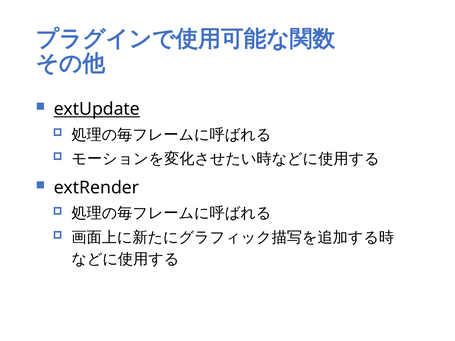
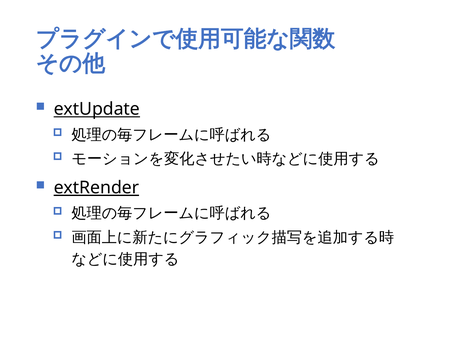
extRender underline: none -> present (96, 188)
